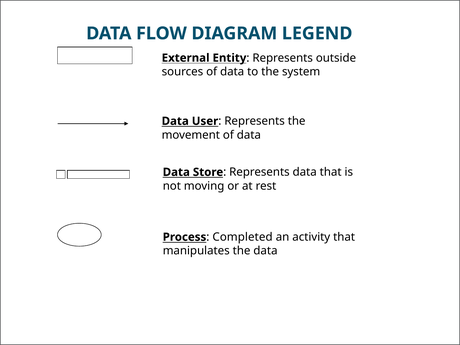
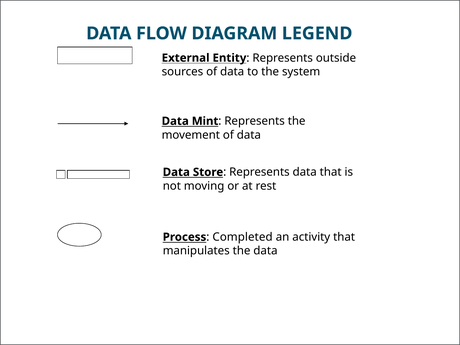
User: User -> Mint (205, 121)
